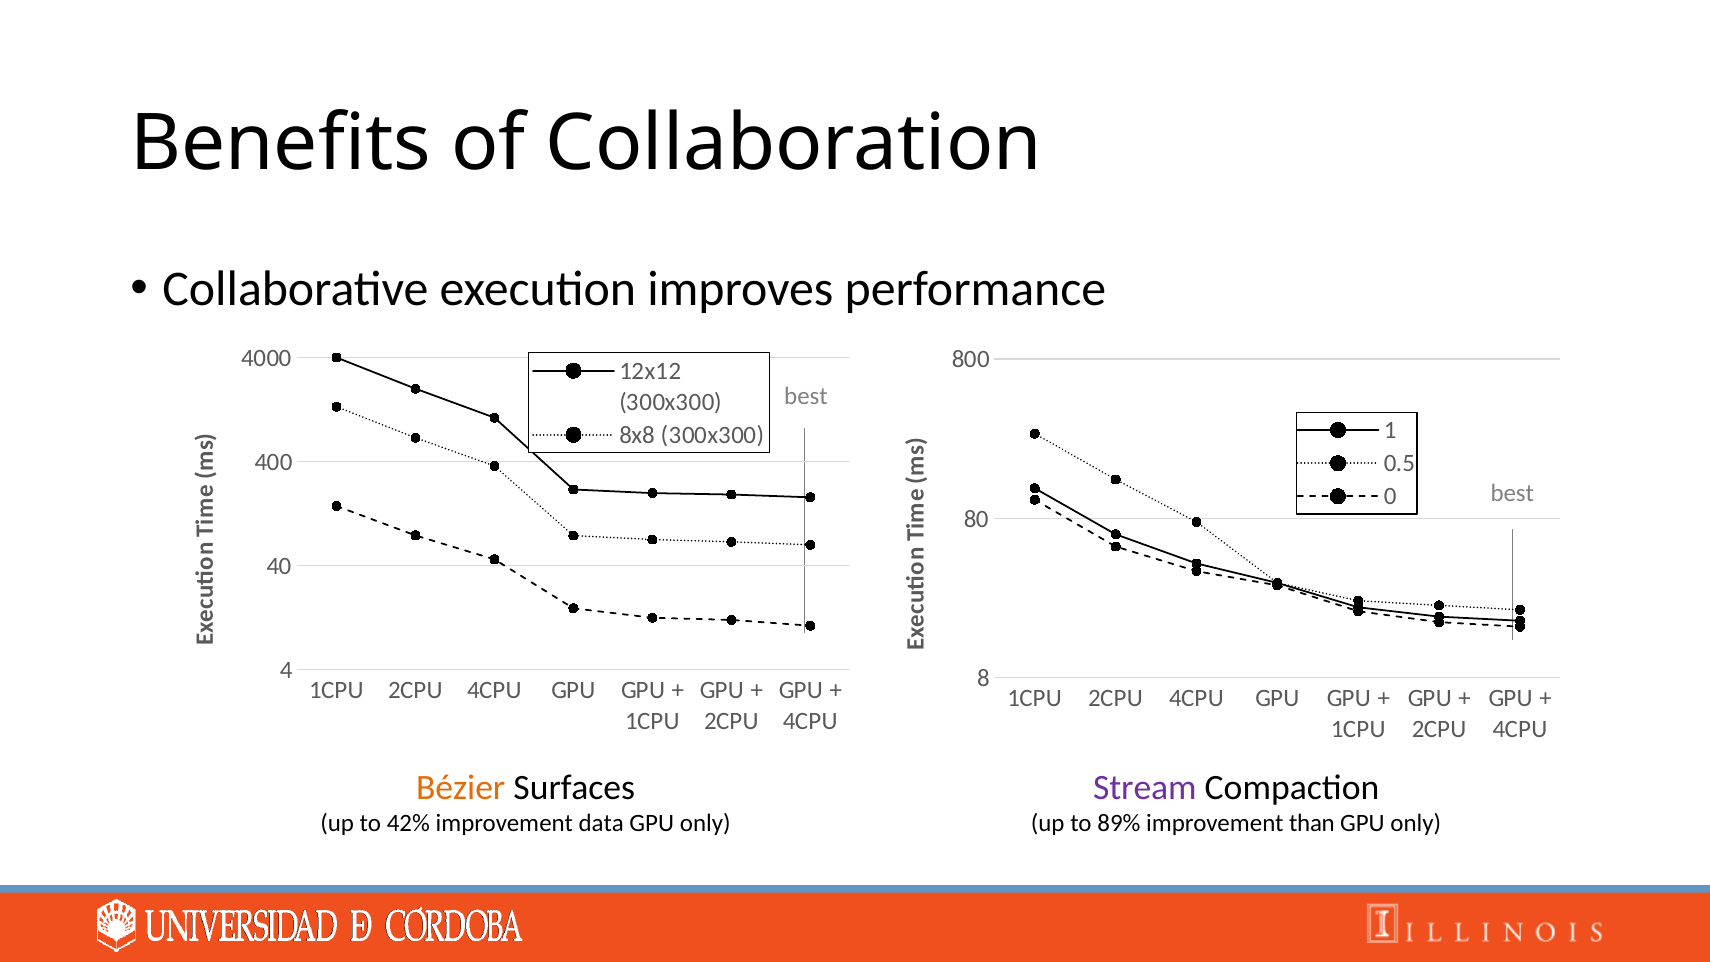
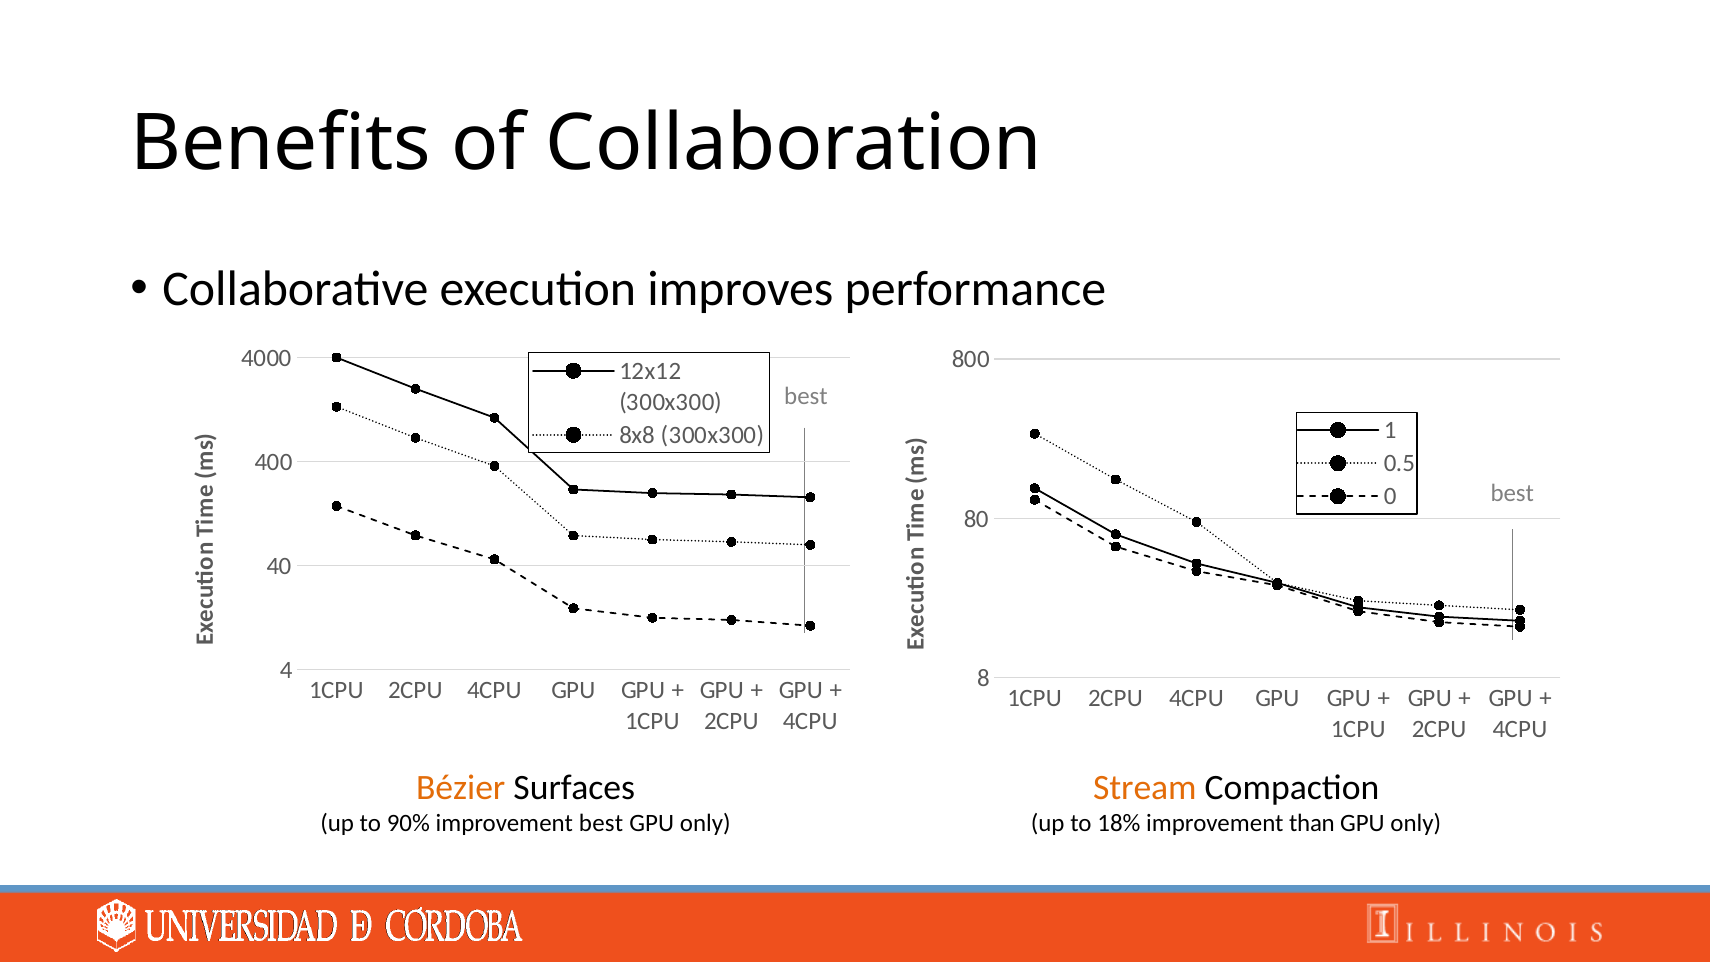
Stream colour: purple -> orange (1145, 788)
42%: 42% -> 90% (408, 824)
improvement data: data -> best (601, 824)
89%: 89% -> 18% (1119, 824)
